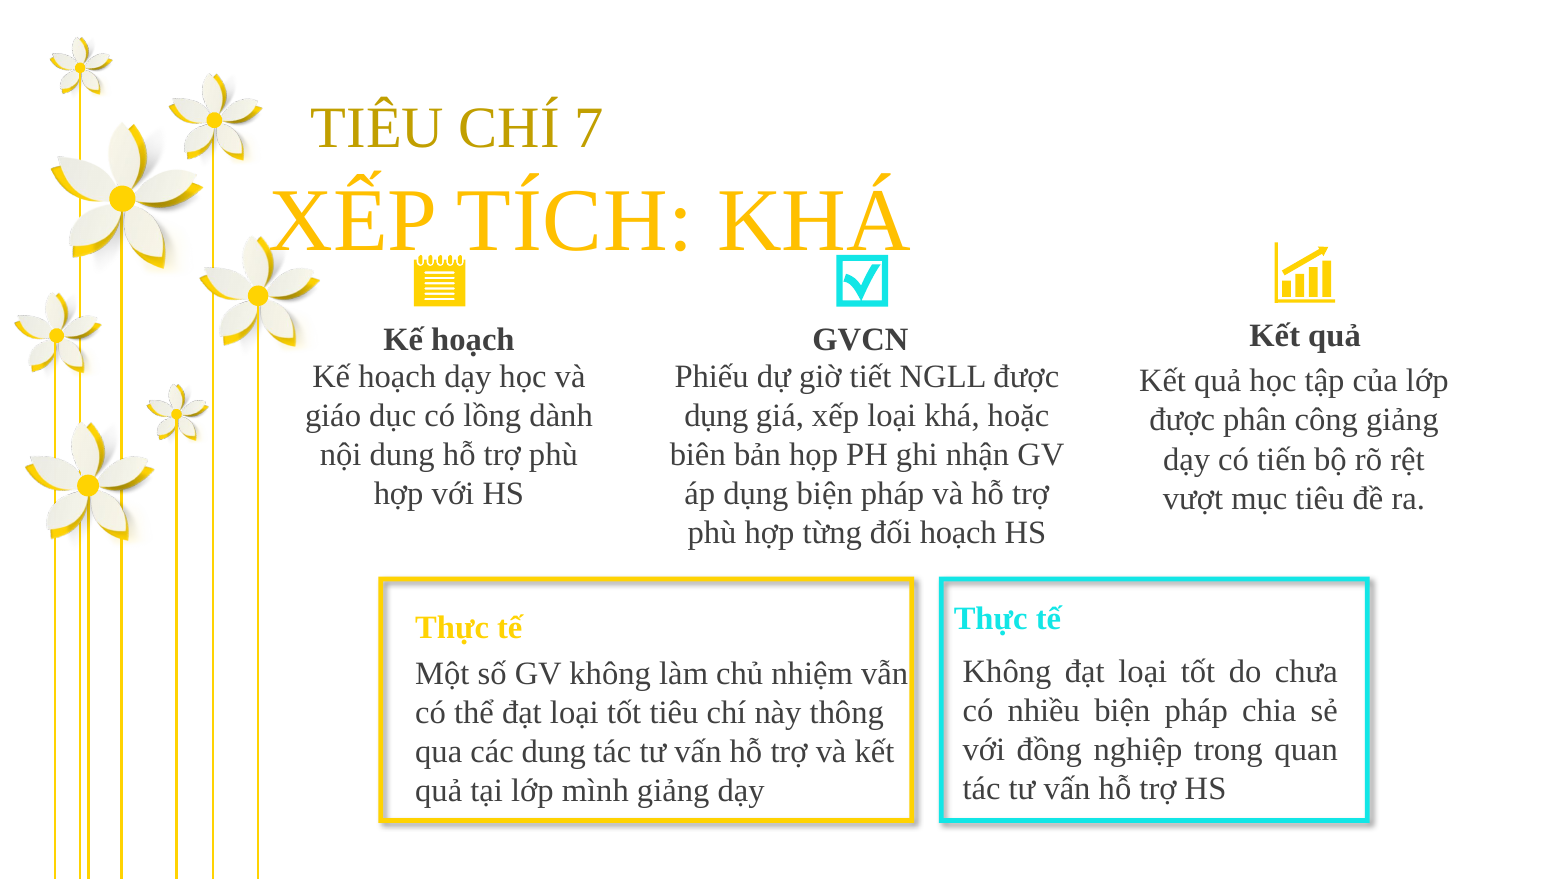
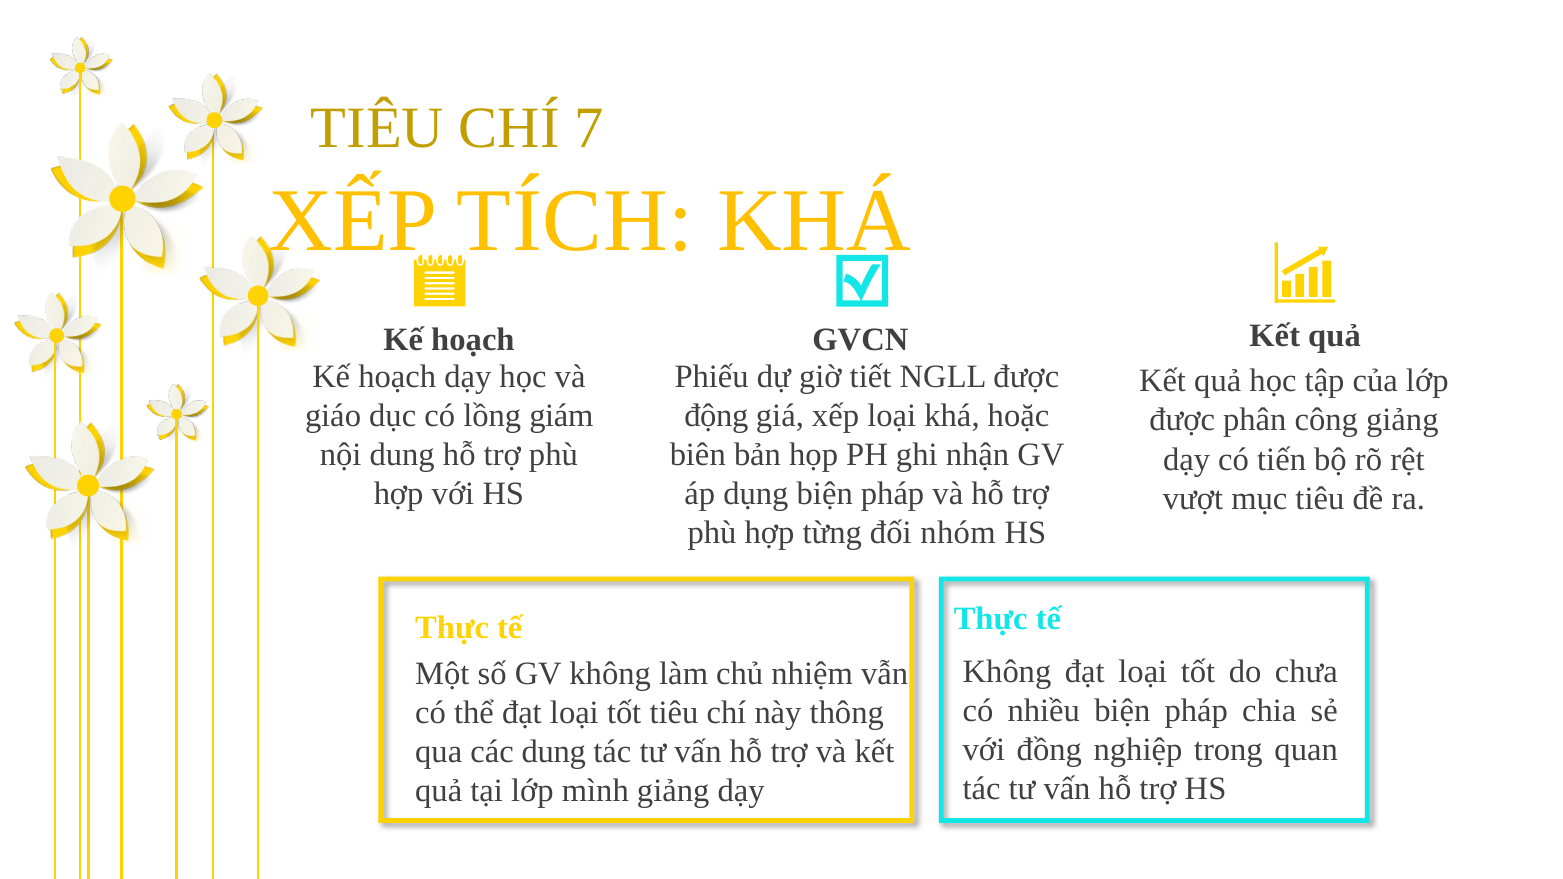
dành: dành -> giám (561, 416)
dụng: dụng -> động (716, 416)
đối hoạch: hoạch -> nhóm (958, 533)
